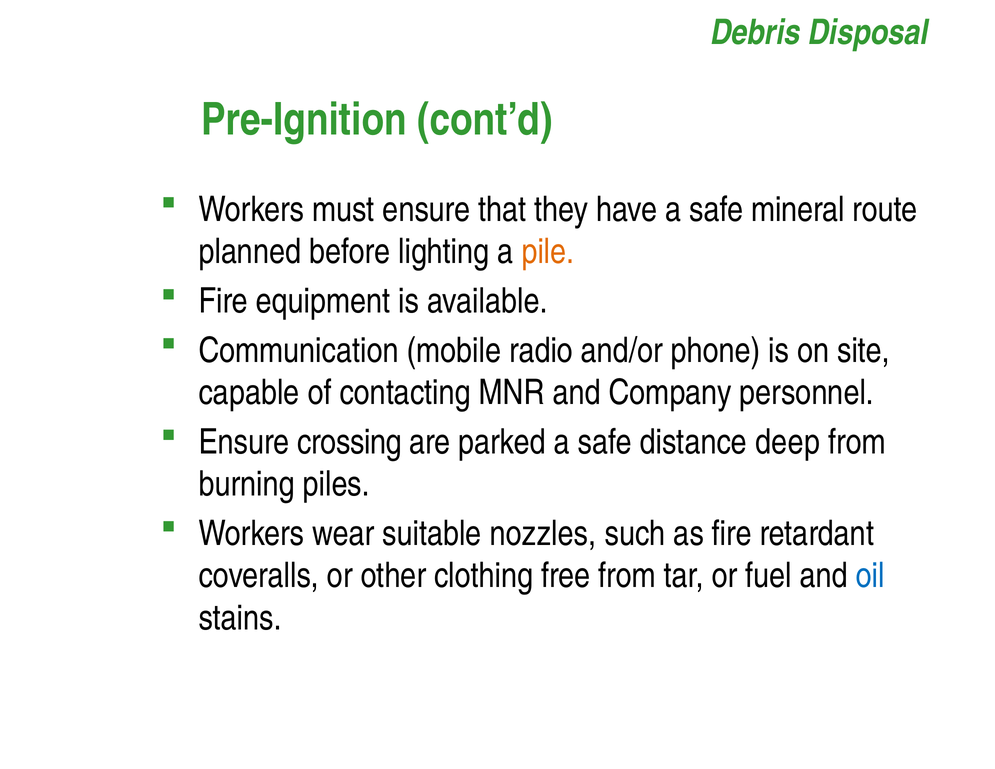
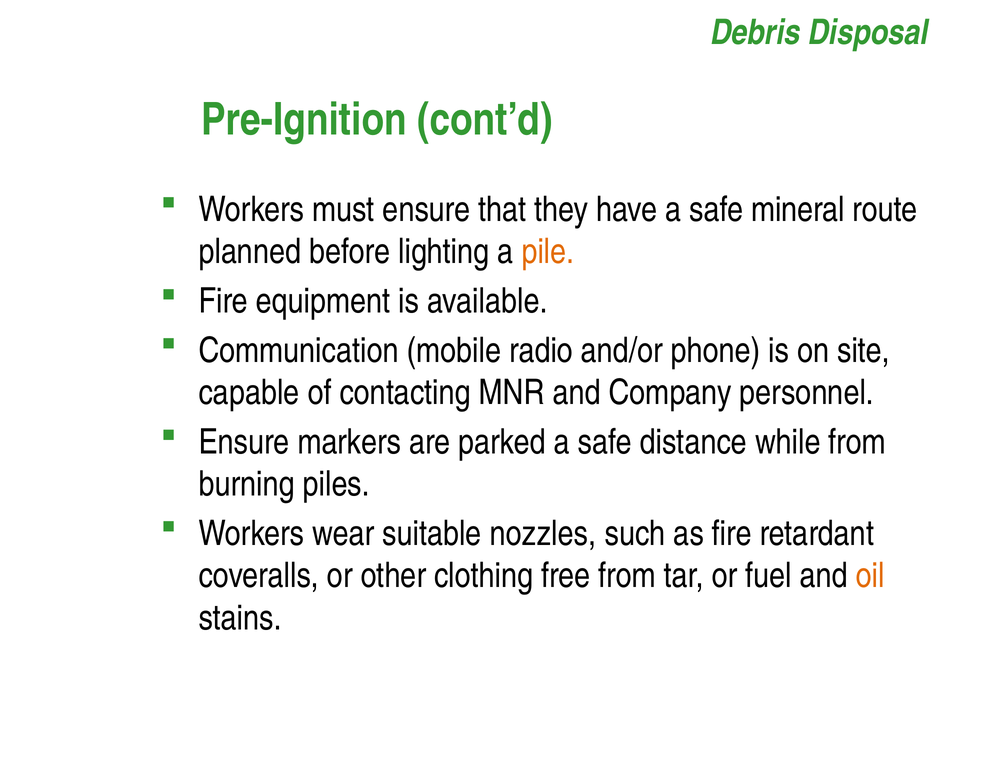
crossing: crossing -> markers (349, 442)
deep: deep -> while (788, 442)
oil colour: blue -> orange (870, 576)
